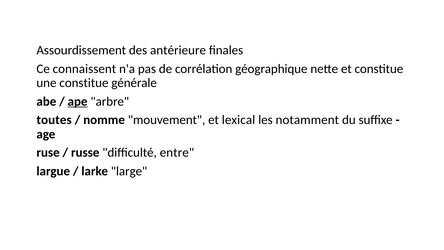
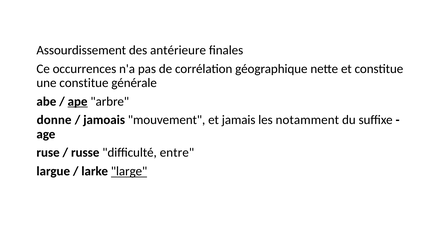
connaissent: connaissent -> occurrences (84, 69)
toutes: toutes -> donne (54, 120)
nomme: nomme -> jamoais (104, 120)
lexical: lexical -> jamais (239, 120)
large underline: none -> present (129, 171)
